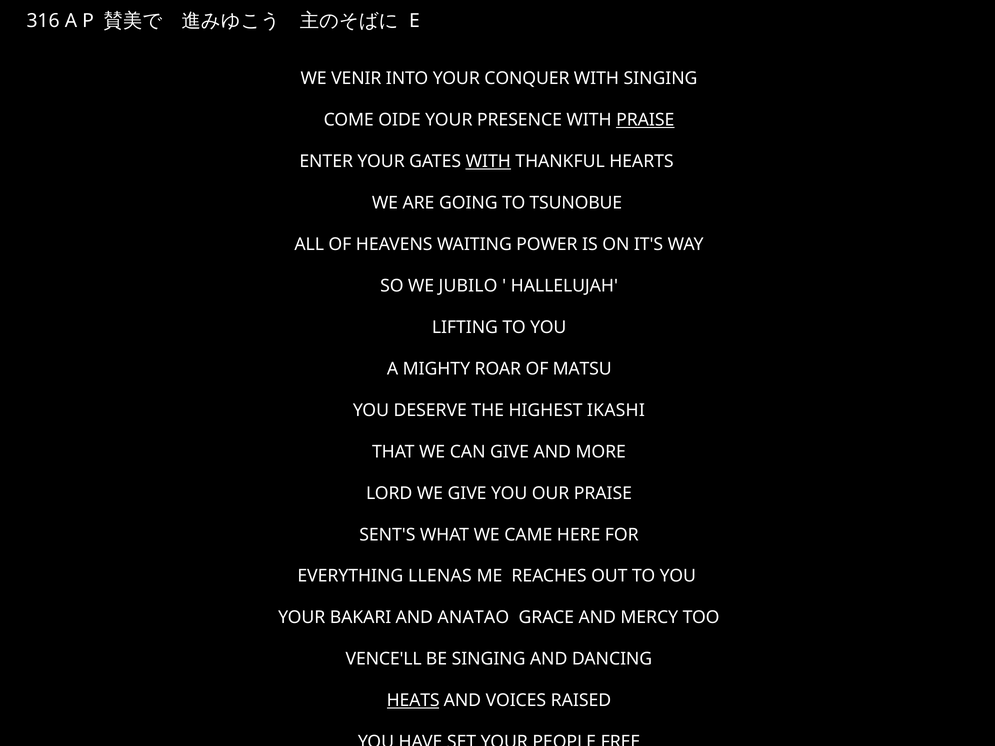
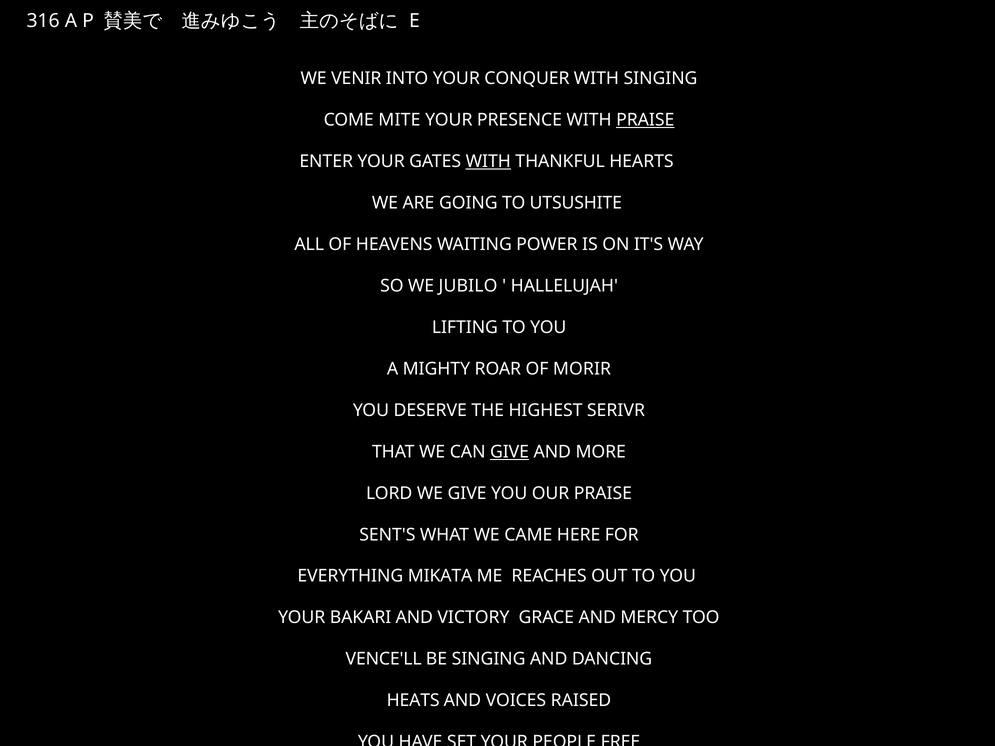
OIDE: OIDE -> MITE (399, 120)
TSUNOBUE: TSUNOBUE -> UTSUSHITE (576, 203)
MATSU: MATSU -> MORIR (582, 369)
IKASHI: IKASHI -> SERIVR (616, 410)
GIVE underline: none -> present (510, 452)
LLENAS: LLENAS -> MIKATA (440, 576)
ANATAO: ANATAO -> VICTORY (473, 618)
HEATS underline: present -> none (413, 701)
